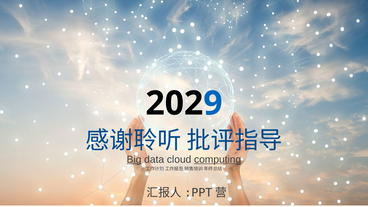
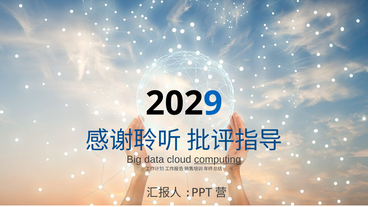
Big underline: present -> none (134, 159)
